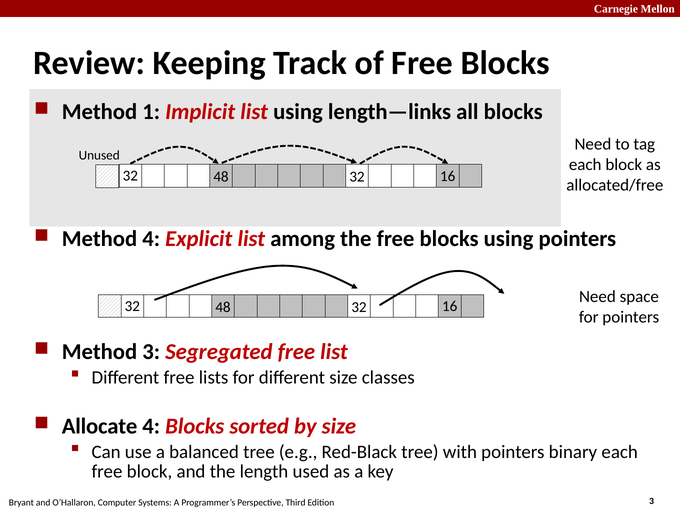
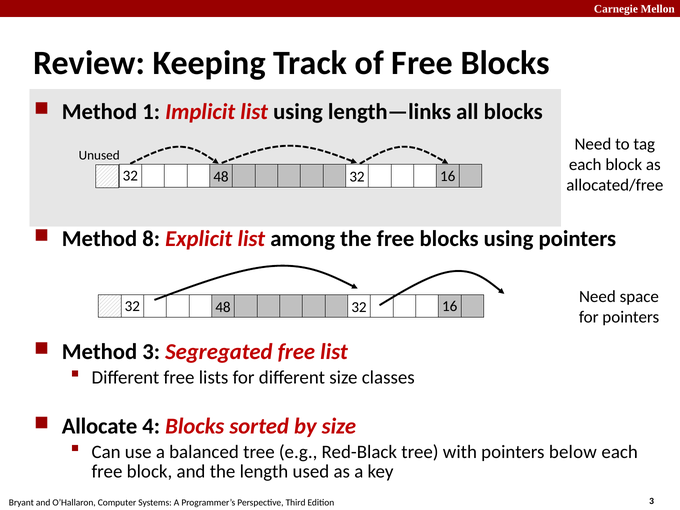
Method 4: 4 -> 8 (151, 239)
binary: binary -> below (573, 452)
